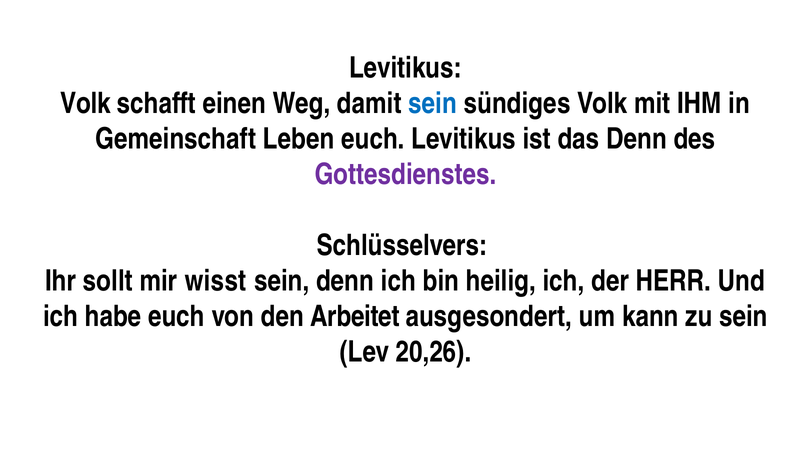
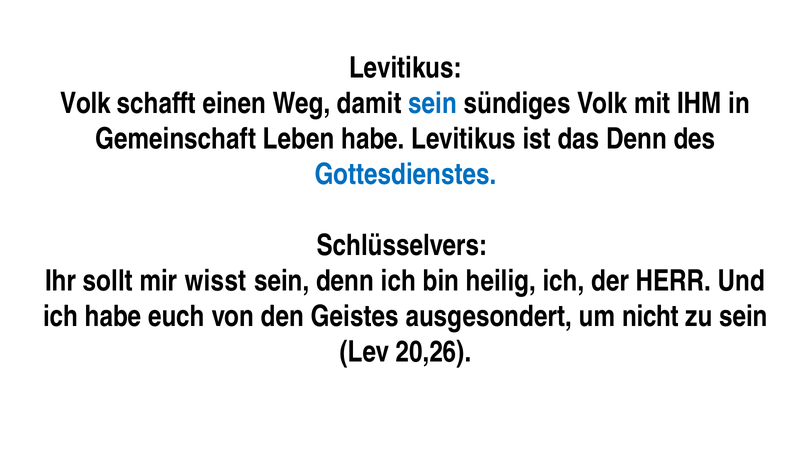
Leben euch: euch -> habe (373, 139)
Gottesdienstes colour: purple -> blue (405, 175)
Arbeitet: Arbeitet -> Geistes (355, 317)
kann: kann -> nicht (650, 317)
